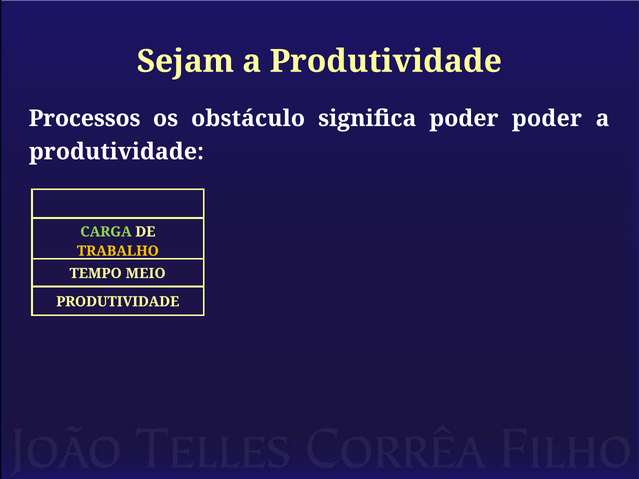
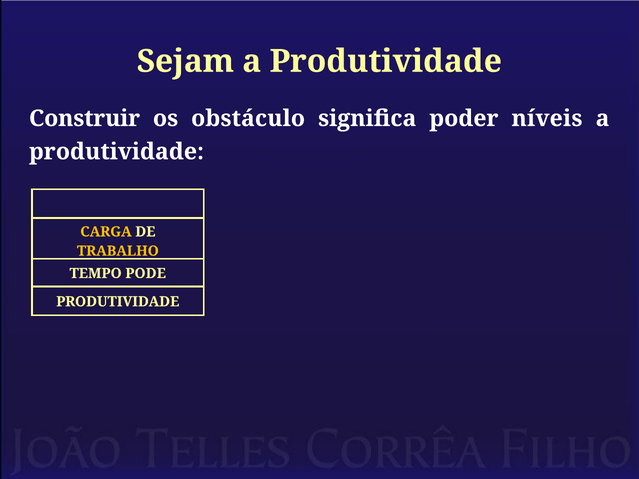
Processos: Processos -> Construir (85, 119)
poder poder: poder -> níveis (547, 119)
CARGA colour: light green -> yellow (106, 232)
MEIO: MEIO -> PODE (146, 273)
